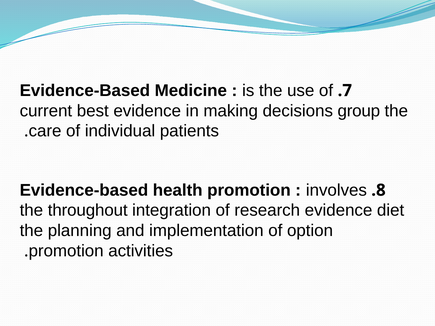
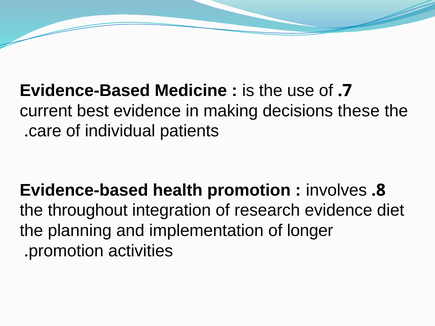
group: group -> these (359, 111)
option: option -> longer (310, 231)
